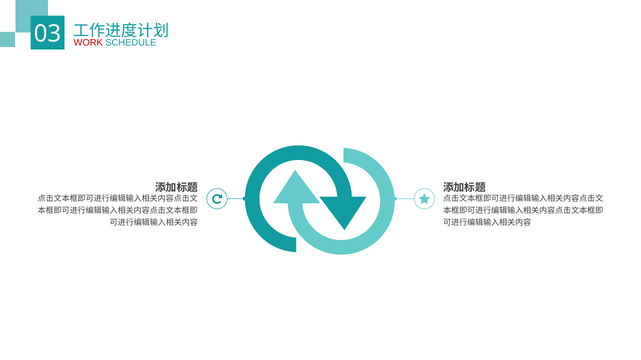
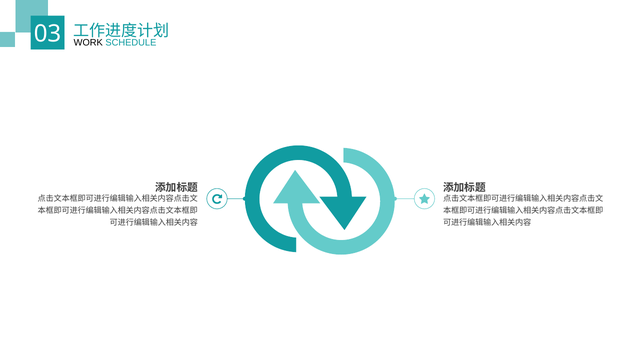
WORK colour: red -> black (88, 43)
